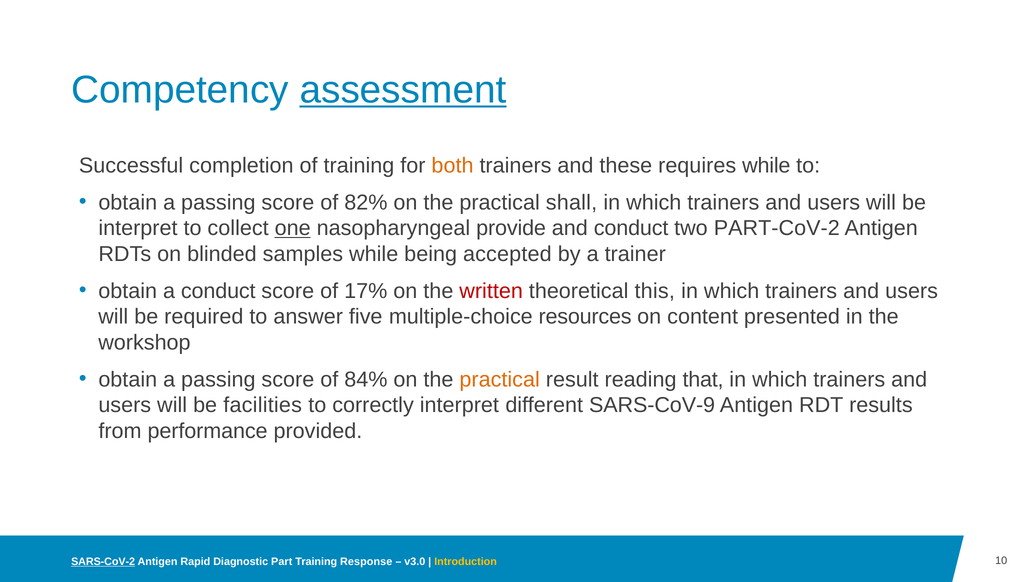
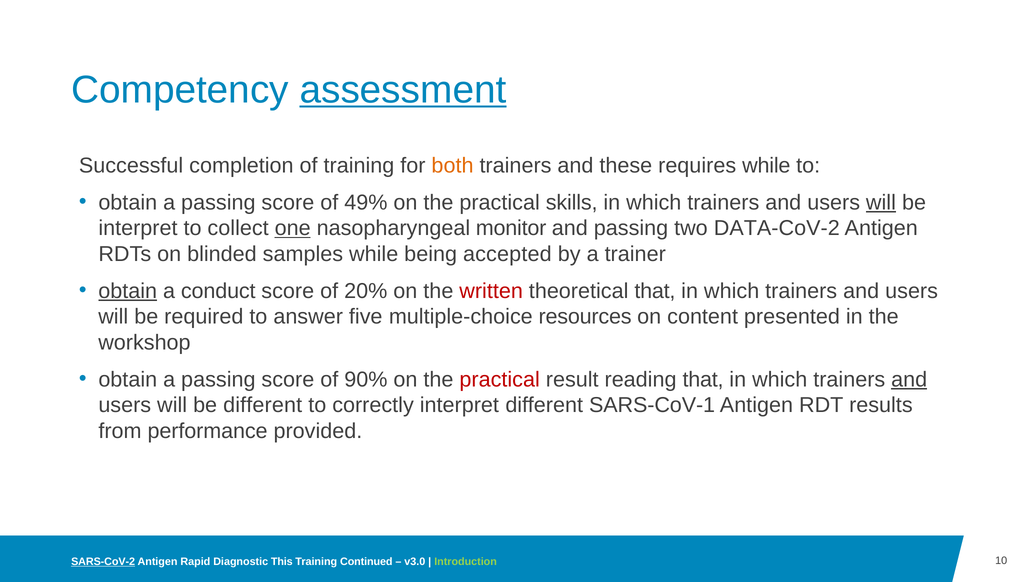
82%: 82% -> 49% (366, 202)
shall: shall -> skills (572, 202)
will underline: none -> present (881, 202)
provide: provide -> monitor (511, 228)
and conduct: conduct -> passing (631, 228)
PART-CoV-2: PART-CoV-2 -> DATA-CoV-2 (777, 228)
obtain underline: none -> present (128, 291)
17%: 17% -> 20% (366, 291)
theoretical this: this -> that (655, 291)
84%: 84% -> 90% (366, 380)
practical colour: orange -> red (500, 380)
and underline: none -> present (909, 380)
be facilities: facilities -> different (263, 405)
SARS-CoV-9: SARS-CoV-9 -> SARS-CoV-1 (652, 405)
Part: Part -> This (282, 562)
Response: Response -> Continued (366, 562)
Introduction colour: yellow -> light green (466, 562)
